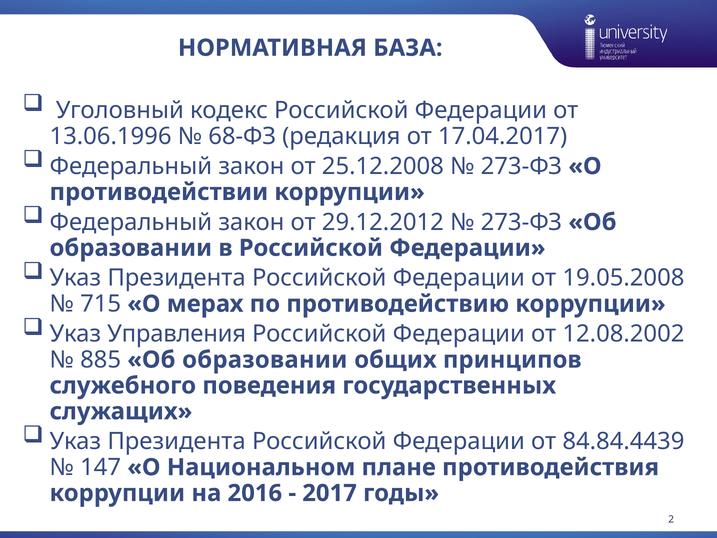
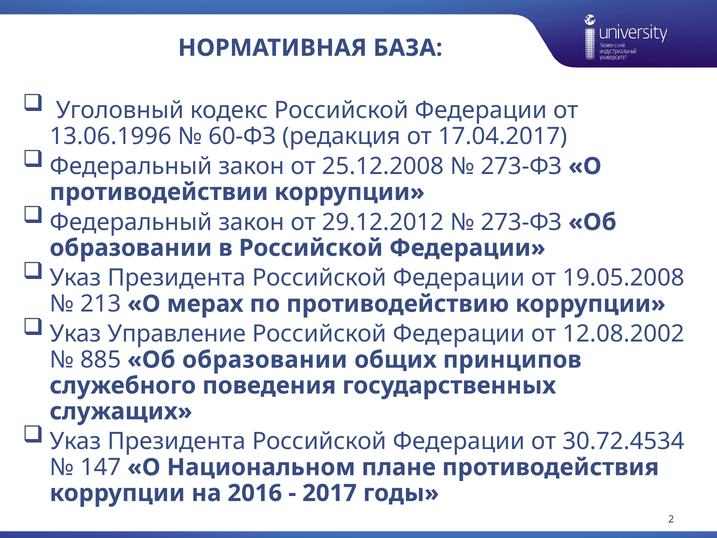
68-ФЗ: 68-ФЗ -> 60-ФЗ (242, 136)
715: 715 -> 213 (101, 304)
Управления: Управления -> Управление (177, 334)
84.84.4439: 84.84.4439 -> 30.72.4534 (623, 441)
